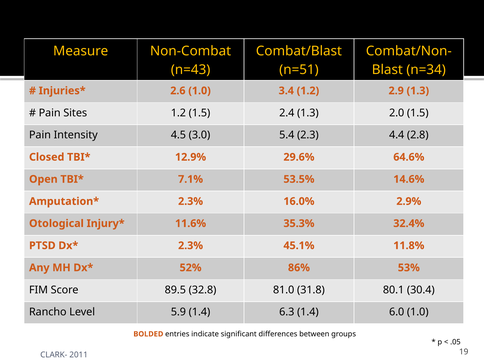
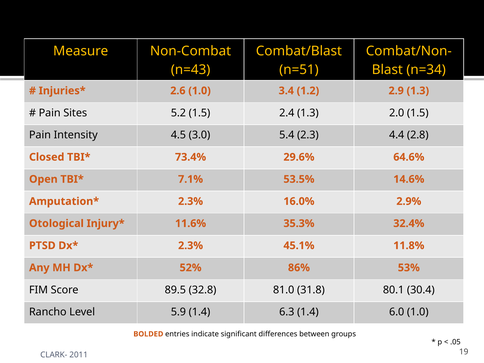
Sites 1.2: 1.2 -> 5.2 (178, 113)
12.9%: 12.9% -> 73.4% (191, 157)
